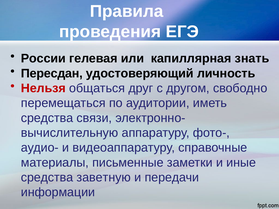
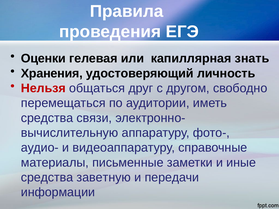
России: России -> Оценки (43, 59)
Пересдан: Пересдан -> Хранения (52, 73)
